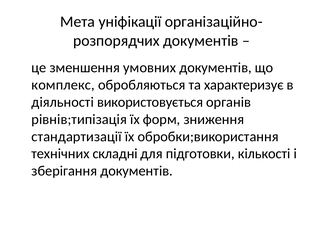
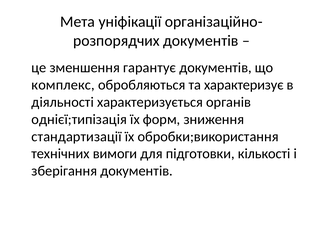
умовних: умовних -> гарантує (150, 68)
використовується: використовується -> характеризується (150, 102)
рівнів;типізація: рівнів;типізація -> однієї;типізація (79, 119)
складні: складні -> вимоги (115, 154)
